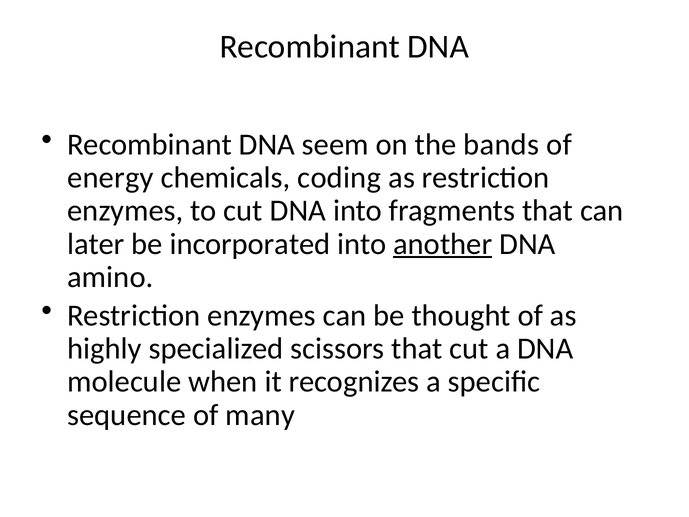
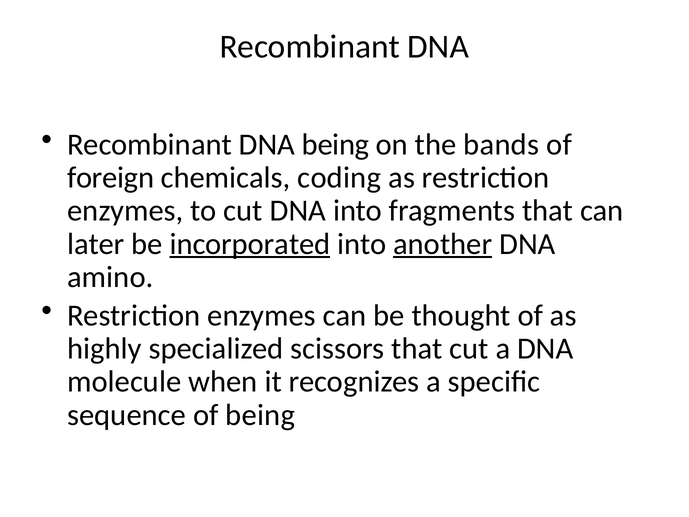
DNA seem: seem -> being (336, 145)
energy: energy -> foreign (111, 178)
incorporated underline: none -> present (250, 244)
of many: many -> being (260, 415)
